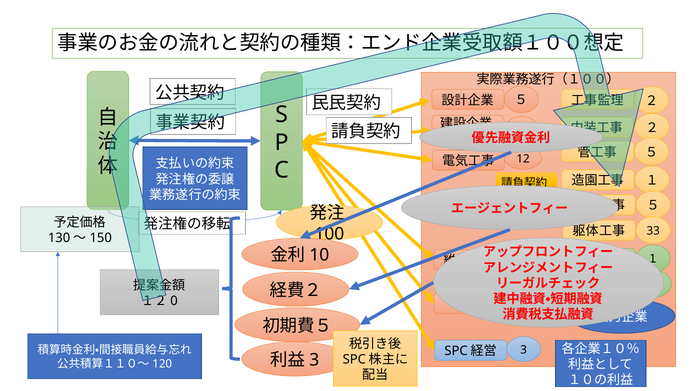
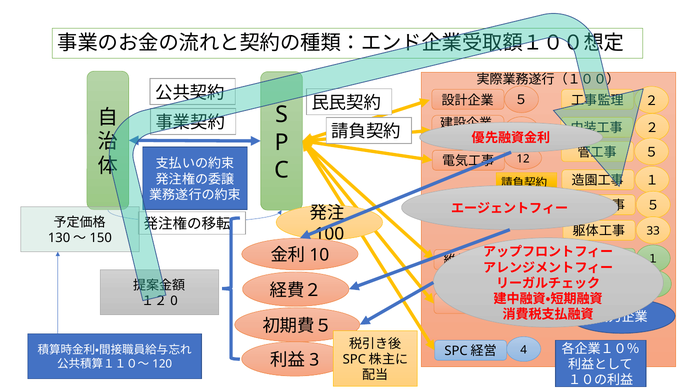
3: 3 -> 4 (524, 350)
